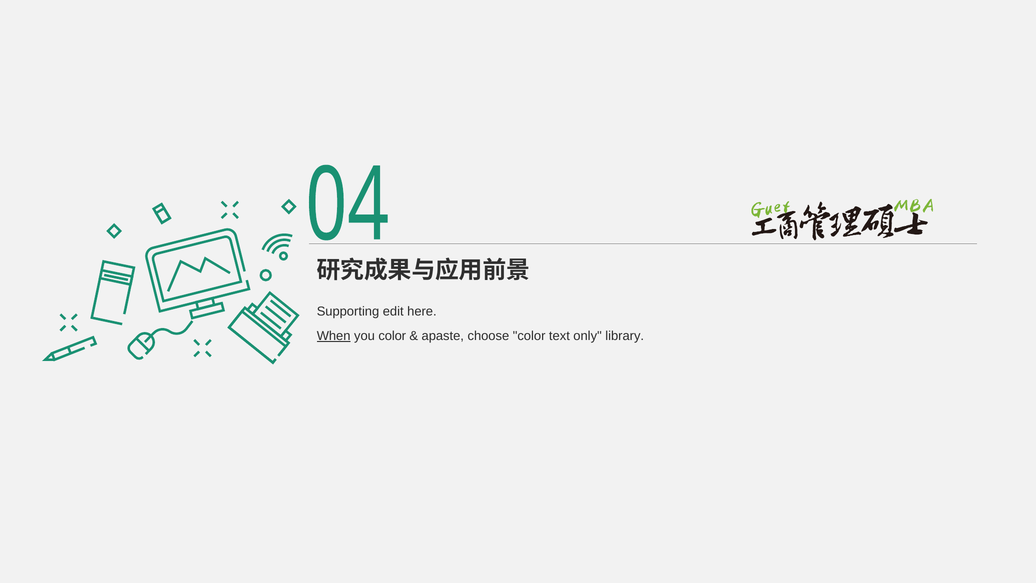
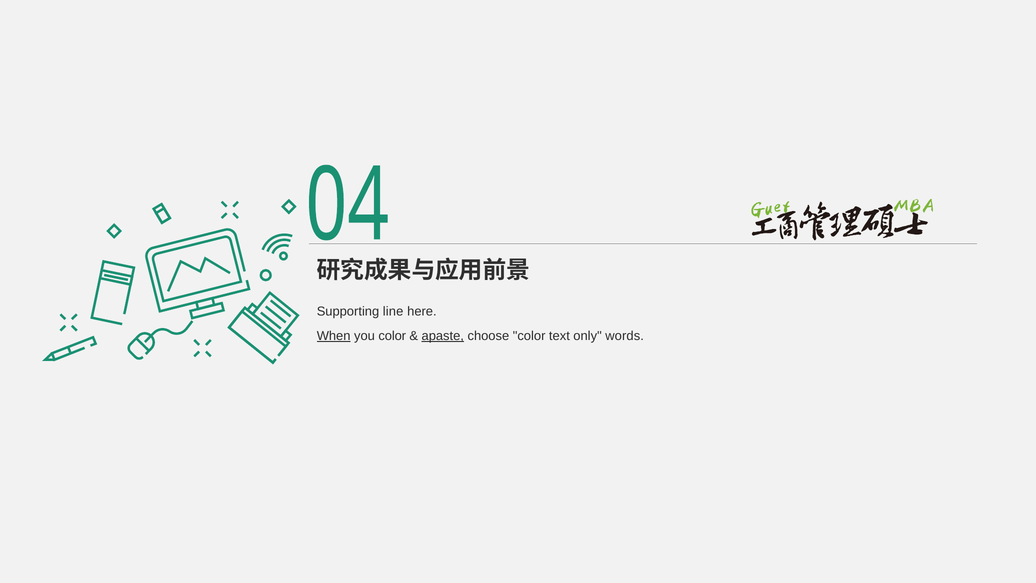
edit: edit -> line (393, 311)
apaste underline: none -> present (443, 336)
library: library -> words (625, 336)
